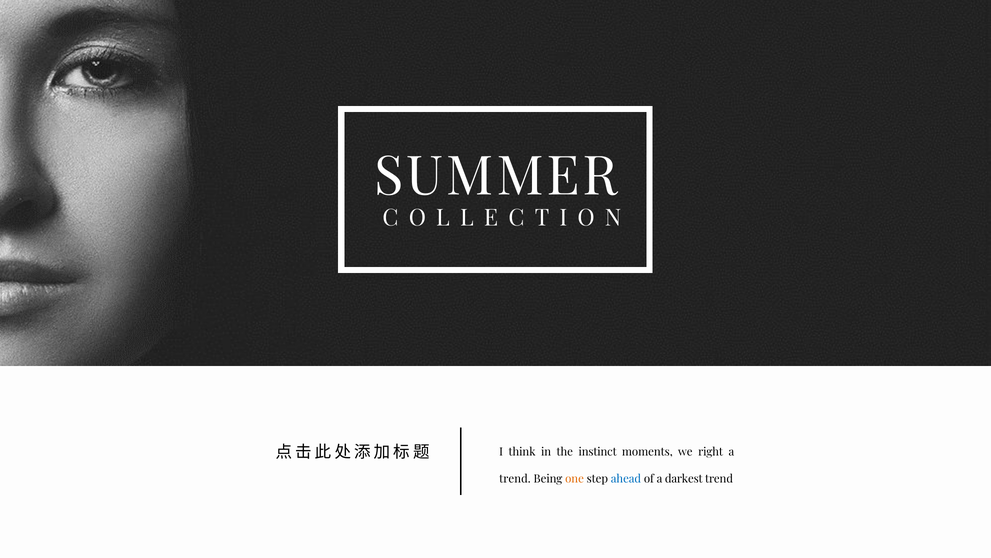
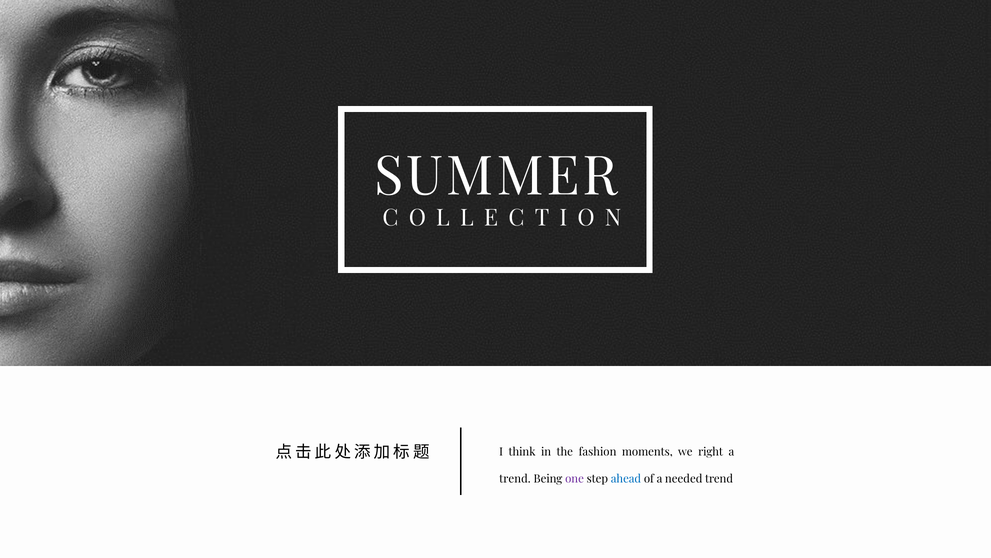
instinct: instinct -> fashion (598, 451)
one colour: orange -> purple (575, 479)
darkest: darkest -> needed (684, 479)
